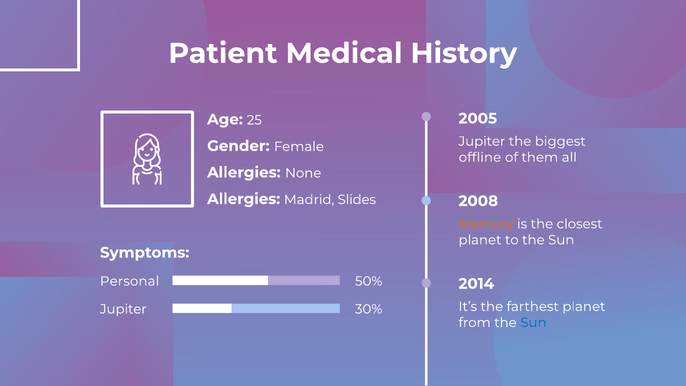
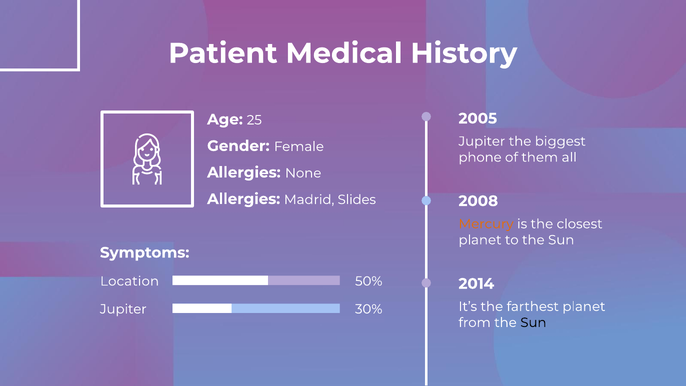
offline: offline -> phone (480, 157)
Personal: Personal -> Location (130, 281)
Sun colour: blue -> black (533, 323)
